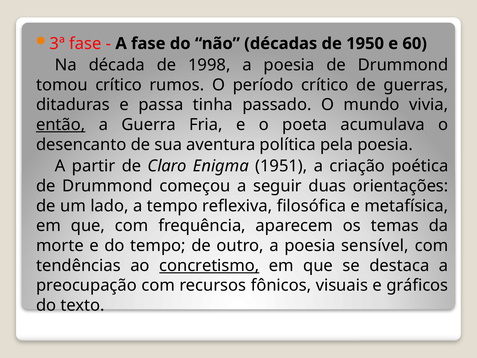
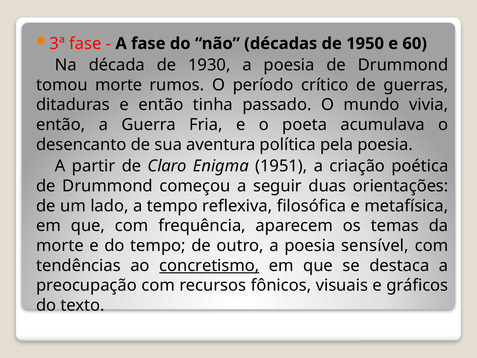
1998: 1998 -> 1930 (209, 65)
tomou crítico: crítico -> morte (119, 85)
e passa: passa -> então (161, 105)
então underline: present -> none (61, 125)
